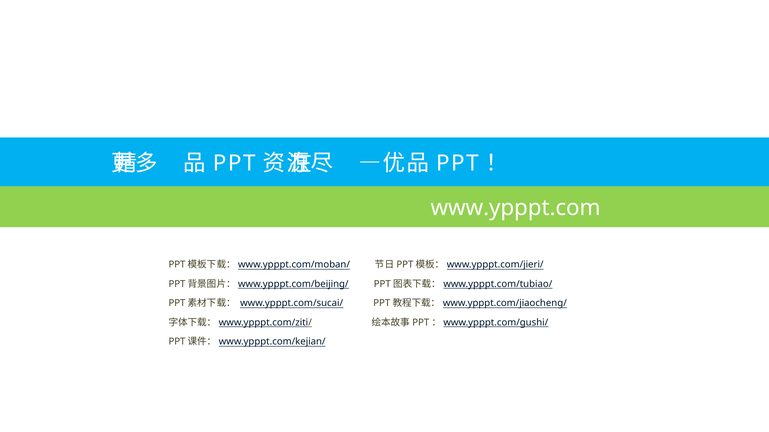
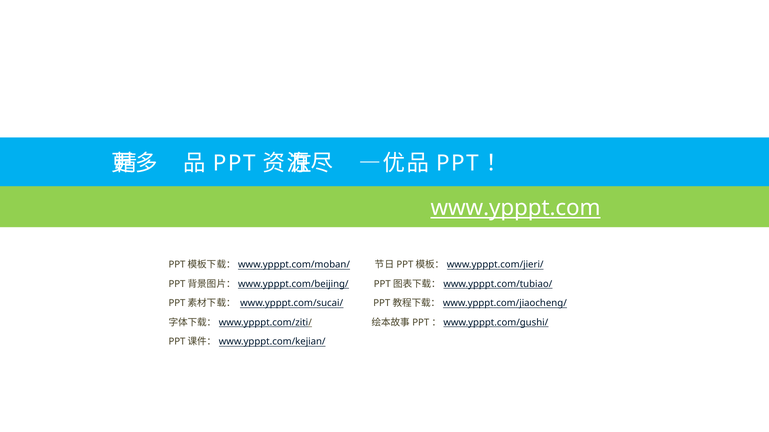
www.ypppt.com underline: none -> present (516, 208)
